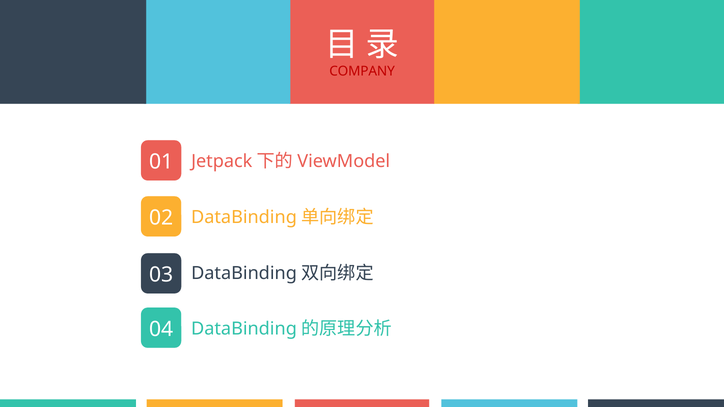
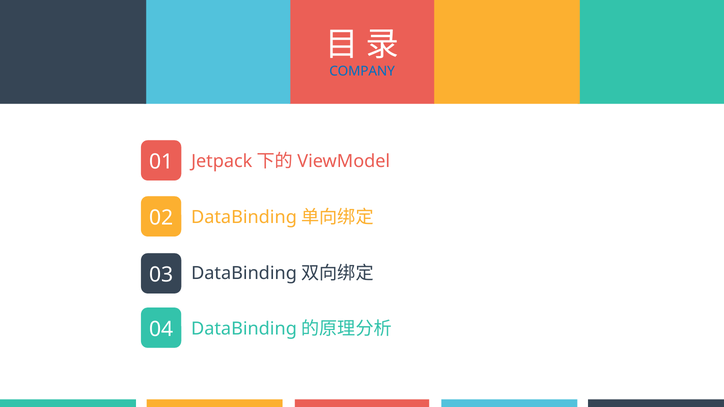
COMPANY colour: red -> blue (362, 72)
